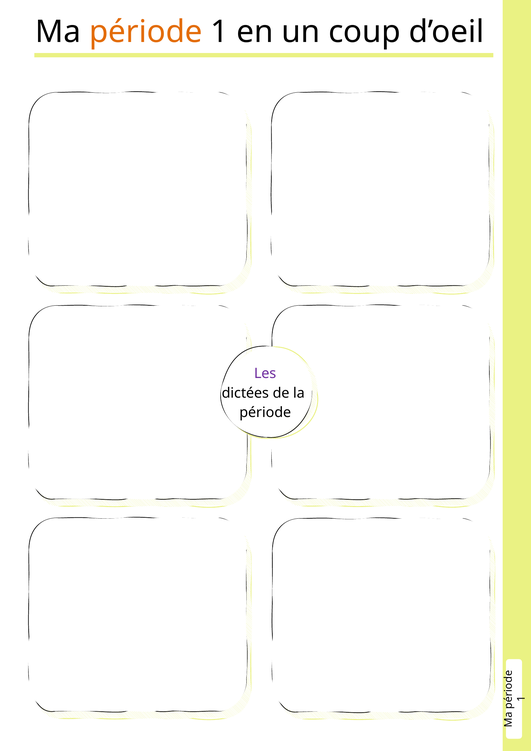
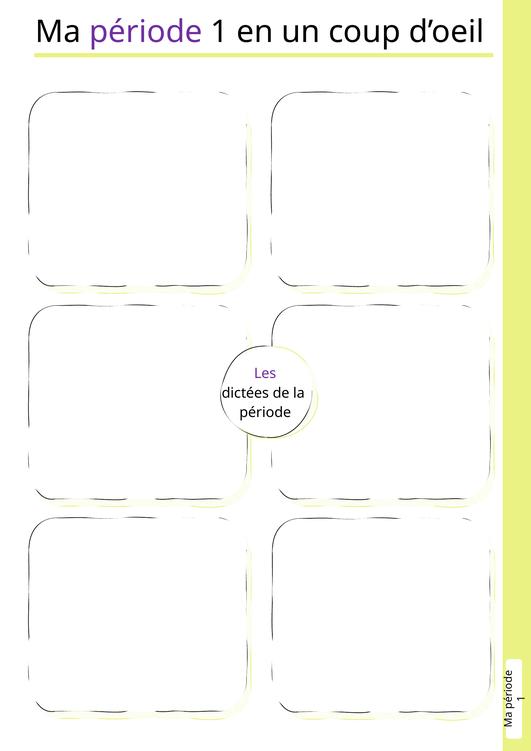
période colour: orange -> purple (146, 32)
